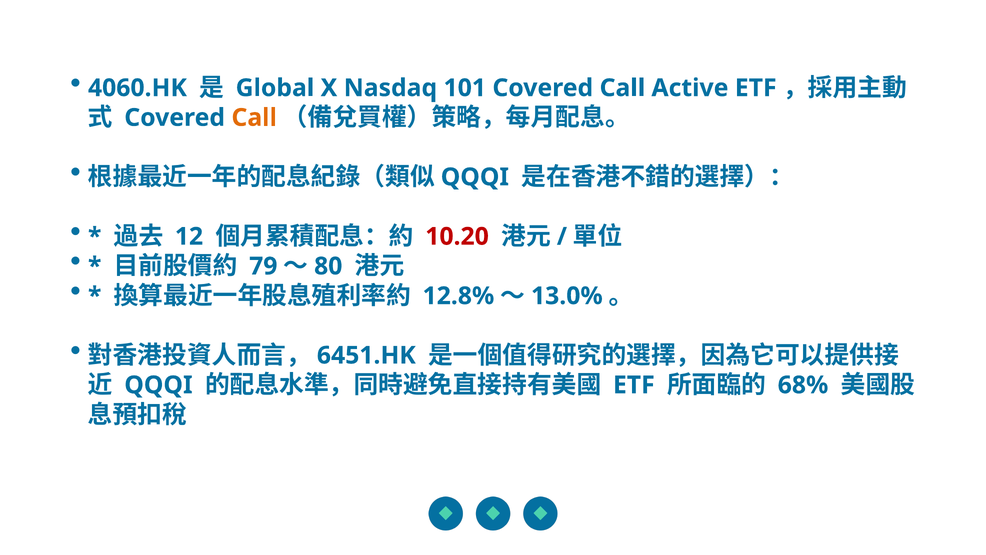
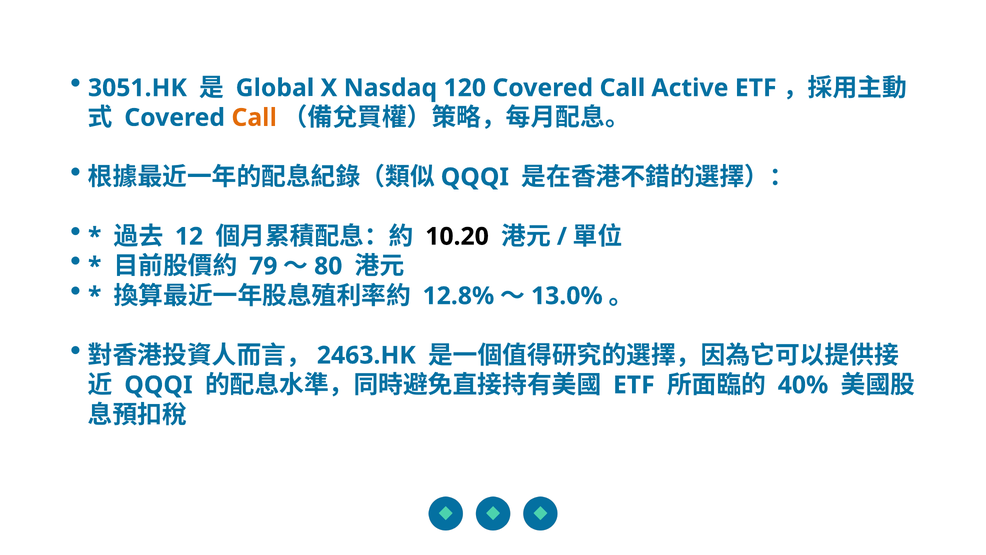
4060.HK: 4060.HK -> 3051.HK (137, 88)
101: 101 -> 120 (465, 88)
10.20 colour: red -> black (457, 236)
6451.HK: 6451.HK -> 2463.HK (366, 355)
68%: 68% -> 40% (803, 385)
